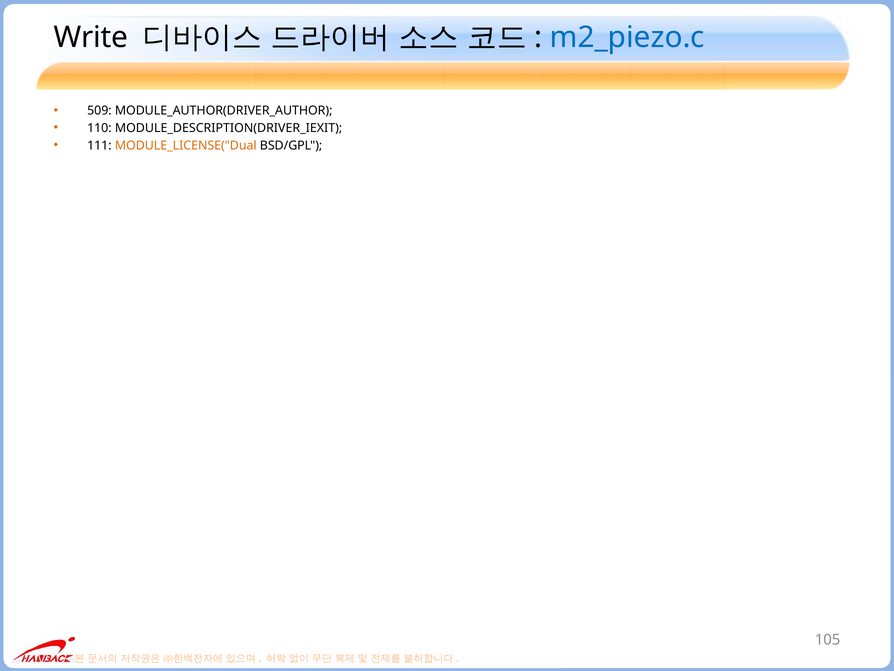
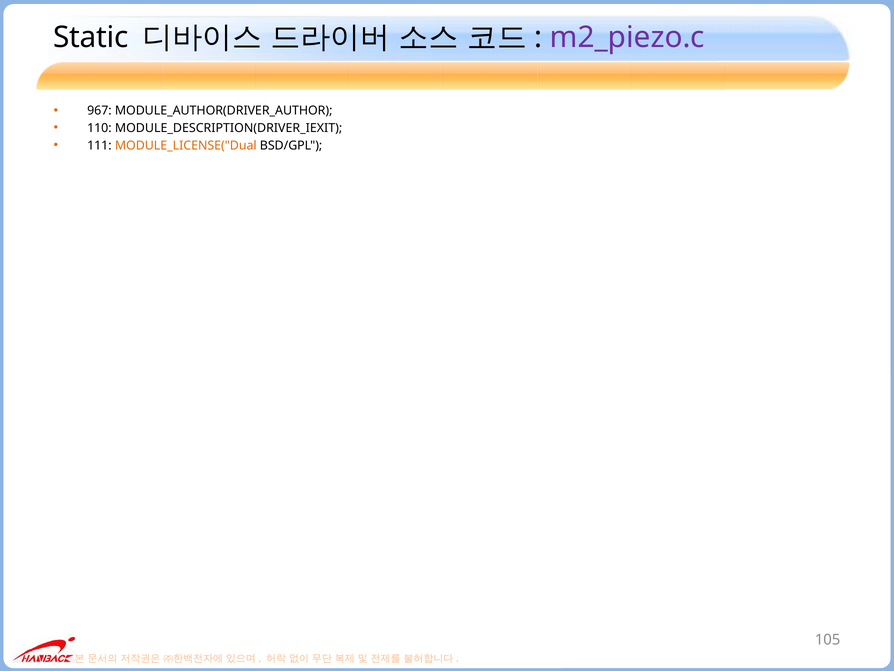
Write: Write -> Static (91, 38)
m2_piezo.c colour: blue -> purple (627, 38)
509: 509 -> 967 (99, 111)
